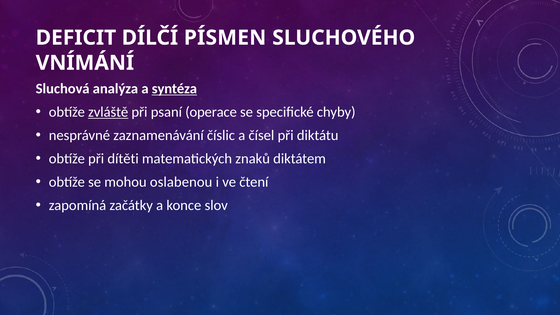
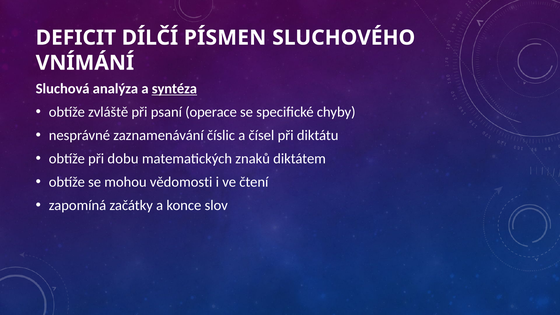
zvláště underline: present -> none (108, 112)
dítěti: dítěti -> dobu (123, 159)
oslabenou: oslabenou -> vědomosti (181, 182)
